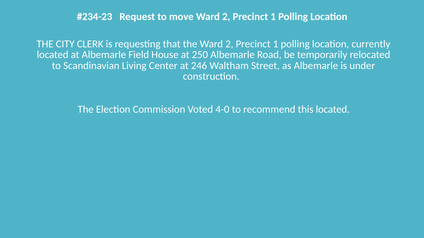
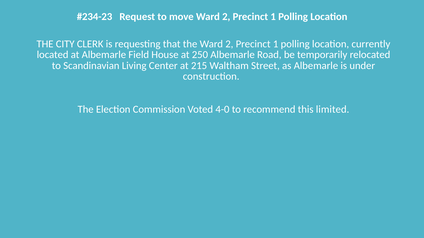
246: 246 -> 215 (199, 66)
this located: located -> limited (333, 110)
